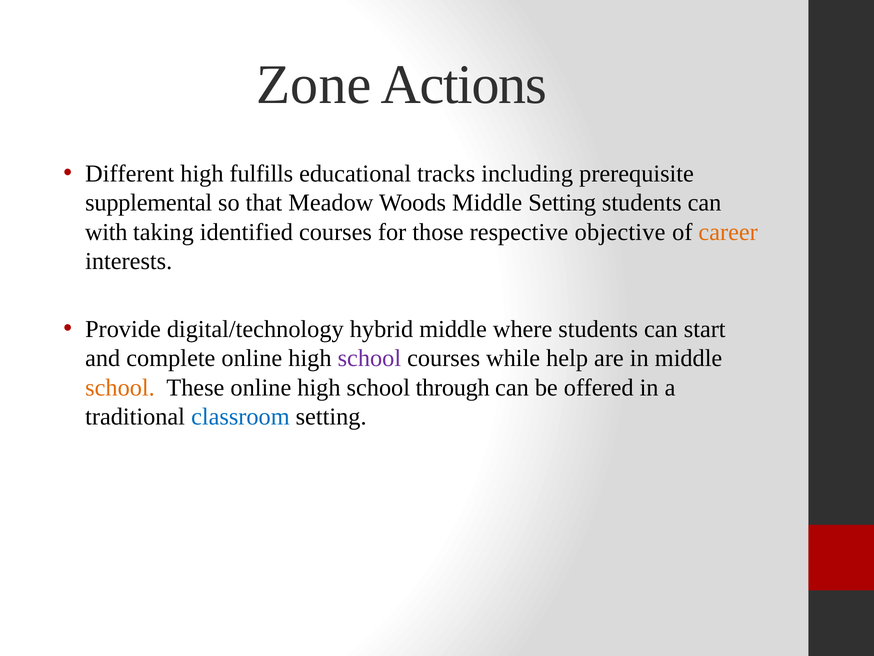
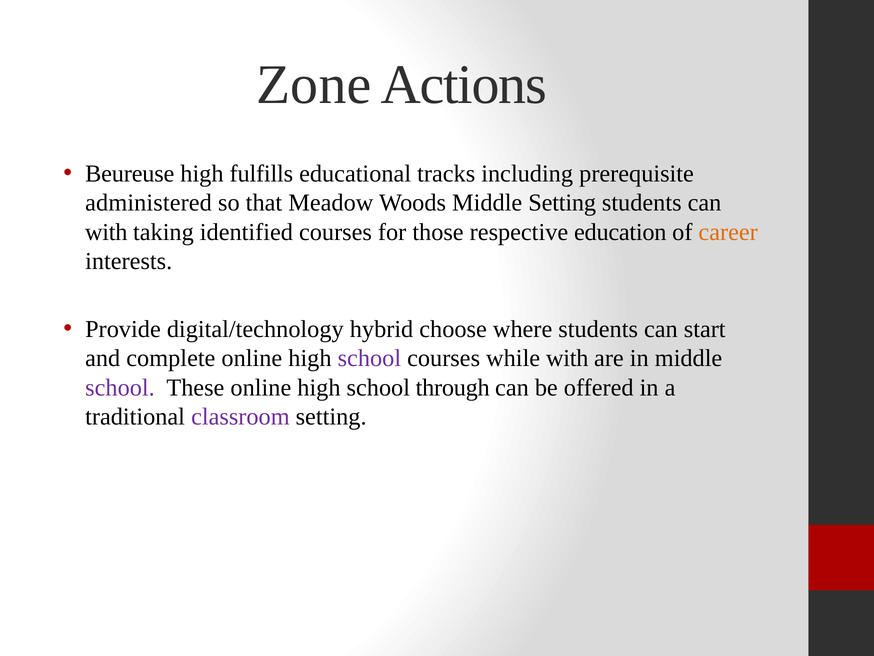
Different: Different -> Beureuse (130, 174)
supplemental: supplemental -> administered (149, 203)
objective: objective -> education (620, 232)
hybrid middle: middle -> choose (453, 329)
while help: help -> with (567, 358)
school colour: orange -> purple (120, 387)
classroom colour: blue -> purple (240, 416)
